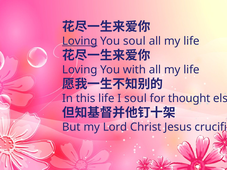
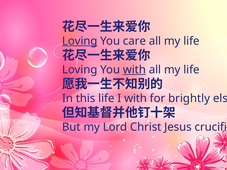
You soul: soul -> care (134, 41)
with underline: none -> present (134, 70)
I soul: soul -> with (136, 99)
thought: thought -> brightly (189, 99)
